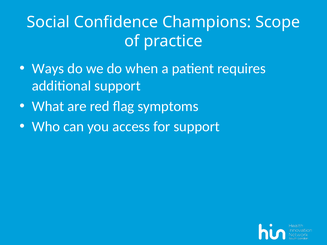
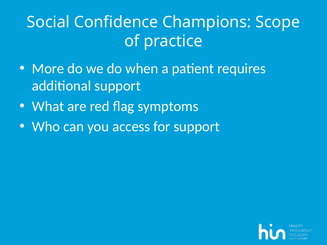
Ways: Ways -> More (48, 69)
